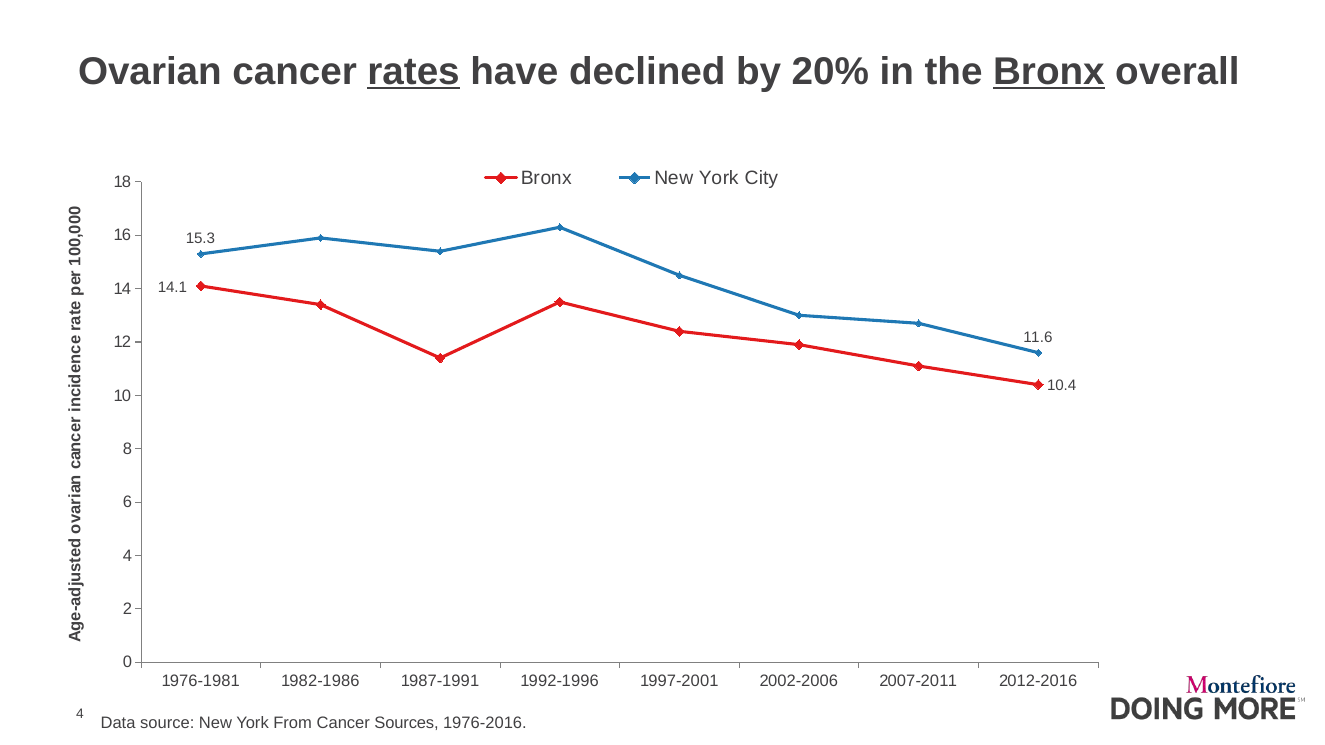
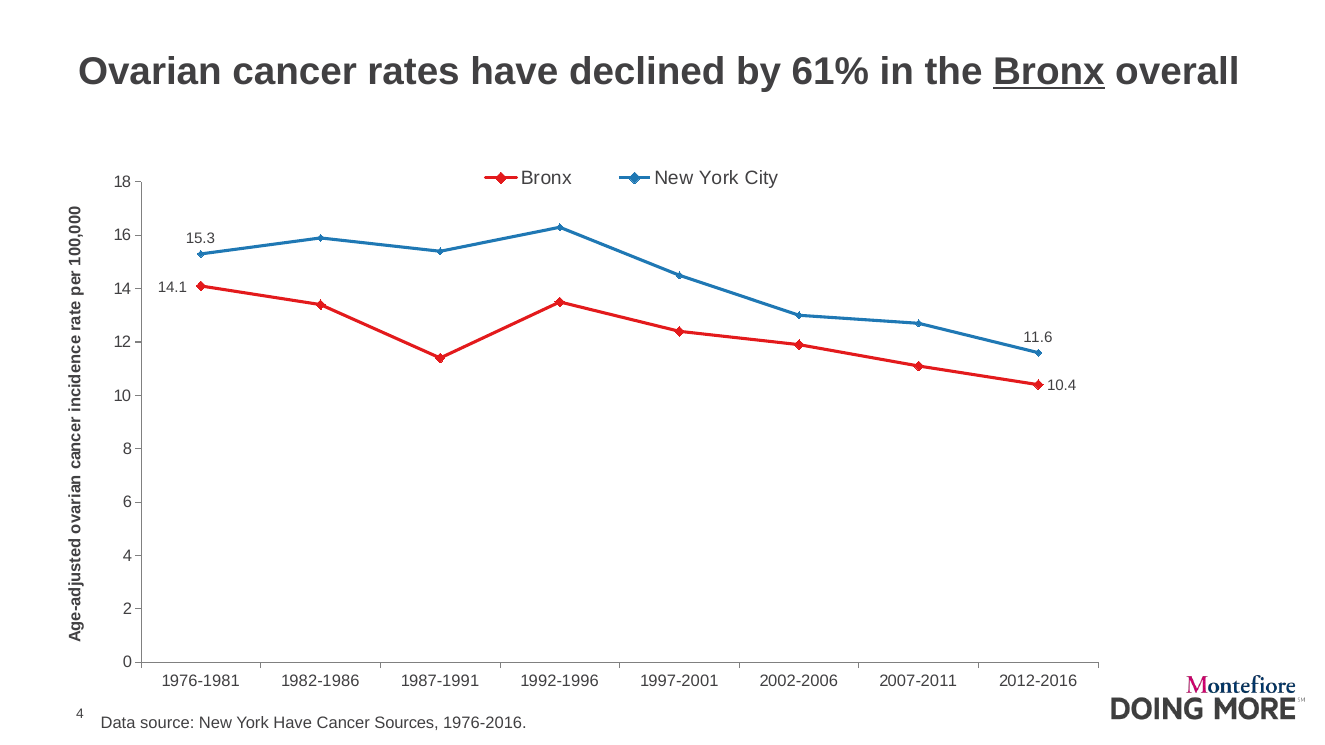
rates underline: present -> none (414, 72)
20%: 20% -> 61% (830, 72)
York From: From -> Have (293, 723)
